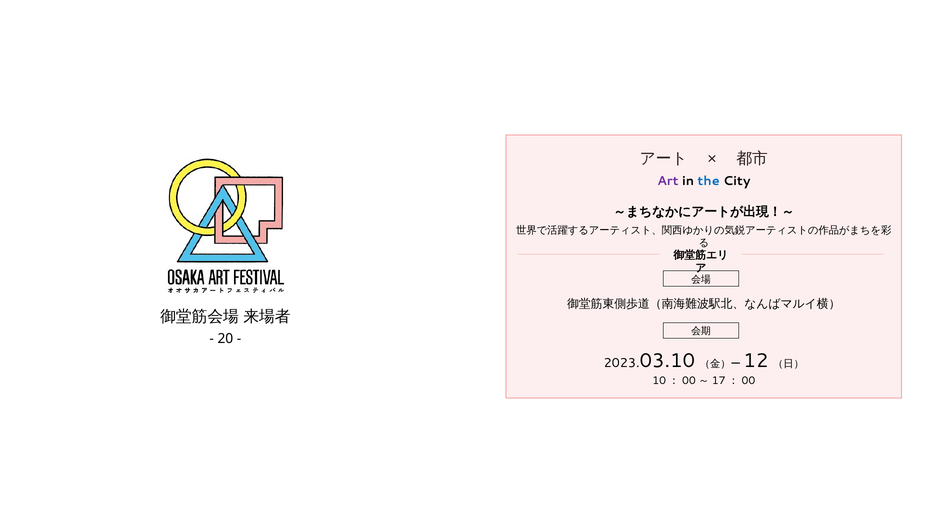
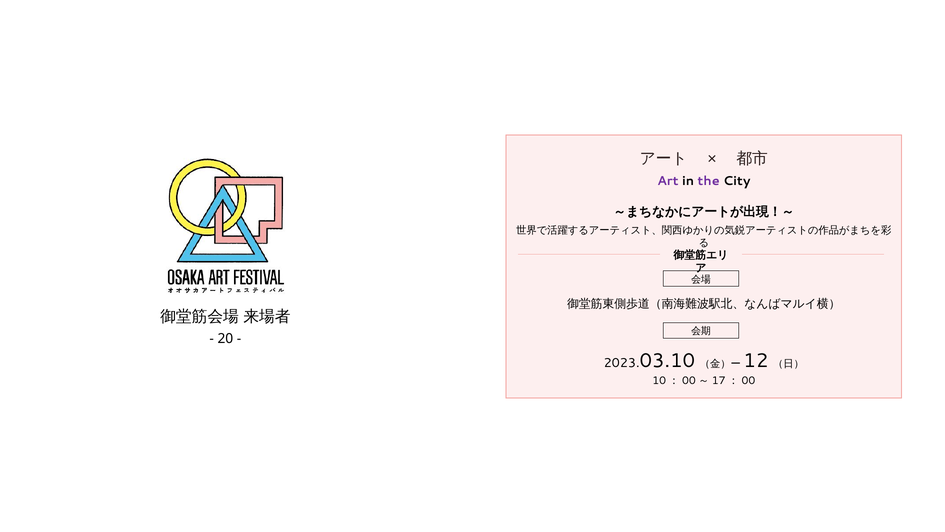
the colour: blue -> purple (709, 181)
